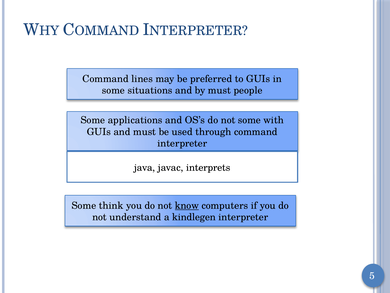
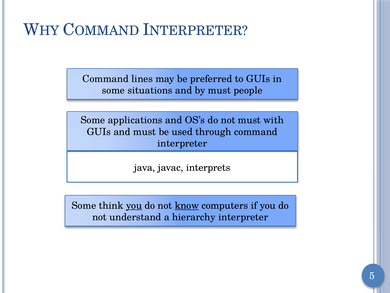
not some: some -> must (249, 120)
you underline: none -> present (134, 205)
kindlegen: kindlegen -> hierarchy (194, 217)
